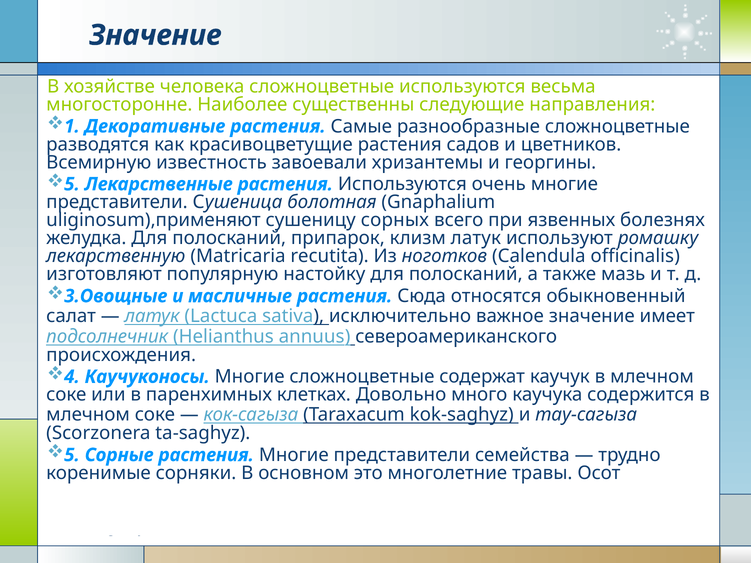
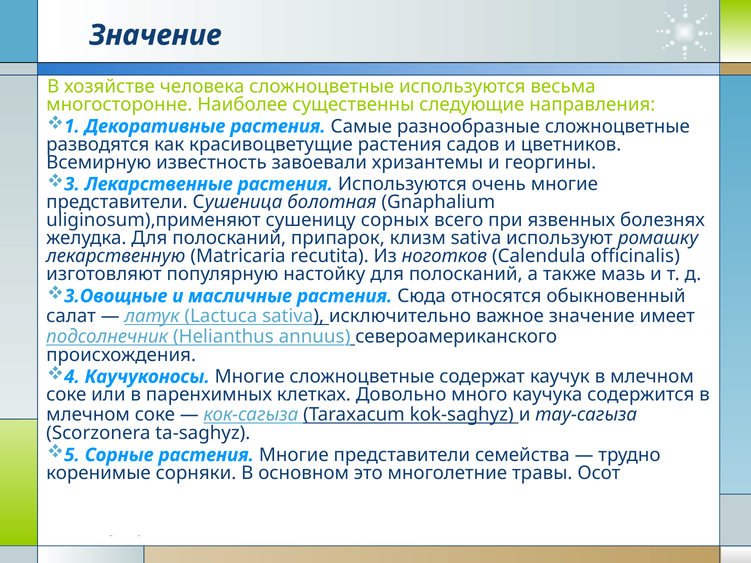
5: 5 -> 3 (72, 184)
клизм латук: латук -> sativa (476, 238)
